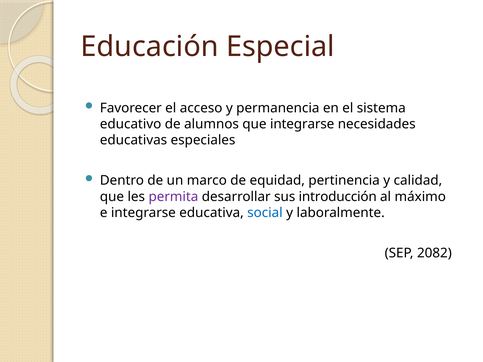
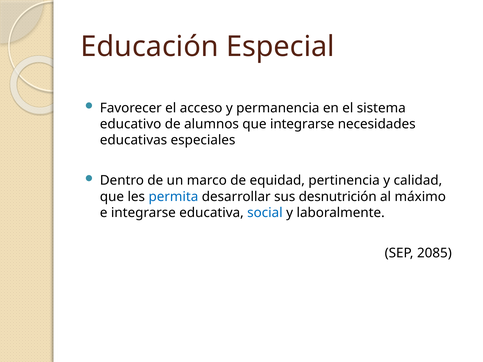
permita colour: purple -> blue (173, 197)
introducción: introducción -> desnutrición (338, 197)
2082: 2082 -> 2085 (434, 253)
